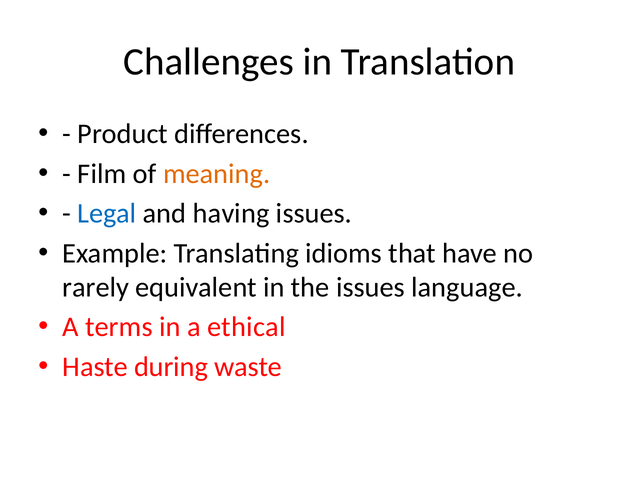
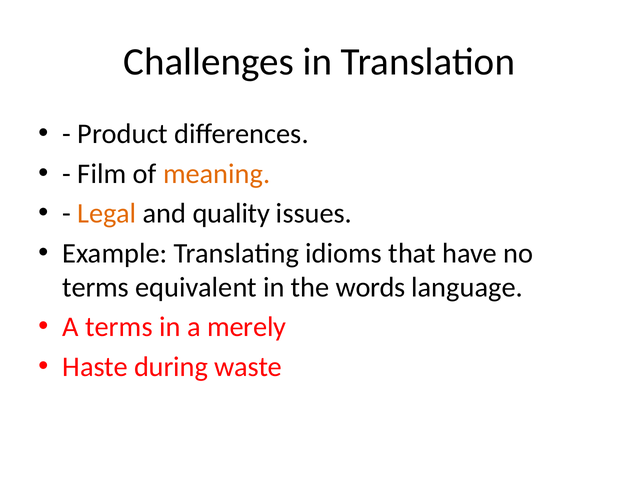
Legal colour: blue -> orange (107, 214)
having: having -> quality (231, 214)
rarely: rarely -> terms (96, 287)
the issues: issues -> words (371, 287)
ethical: ethical -> merely (247, 327)
